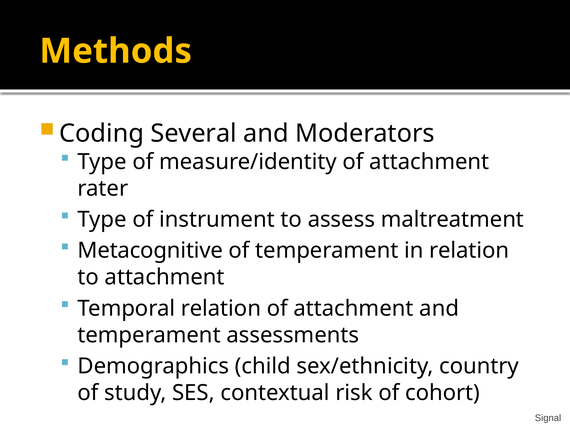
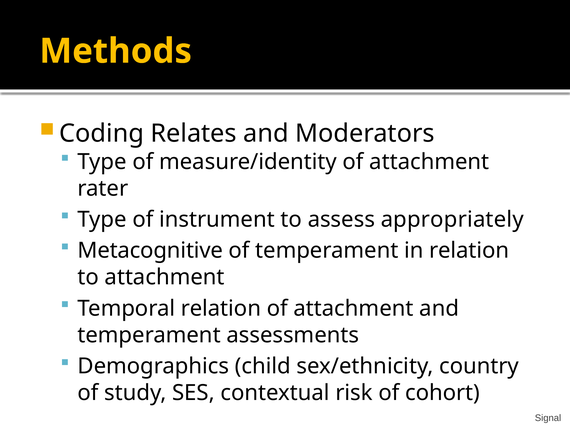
Several: Several -> Relates (194, 133)
maltreatment: maltreatment -> appropriately (452, 219)
